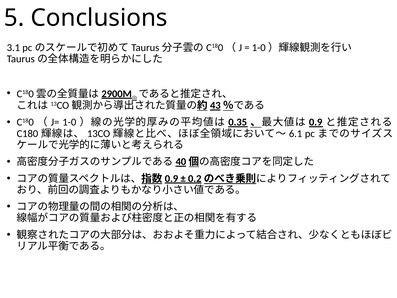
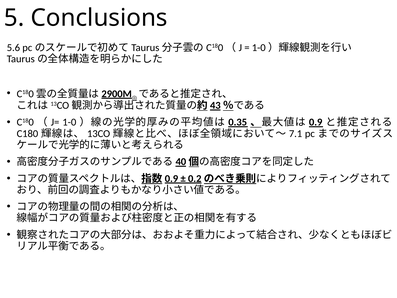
3.1: 3.1 -> 5.6 (13, 48)
6.1: 6.1 -> 7.1 (296, 133)
